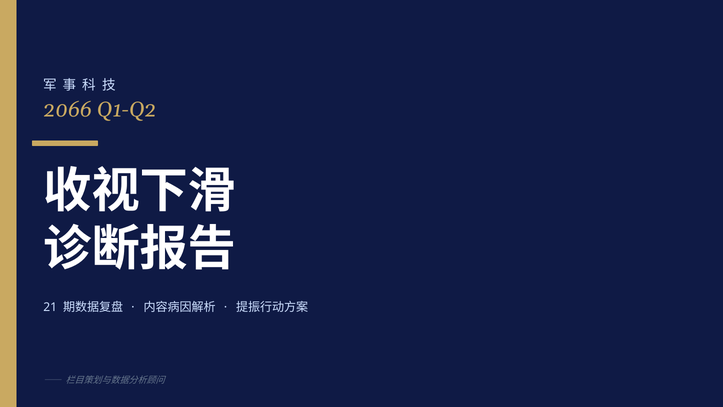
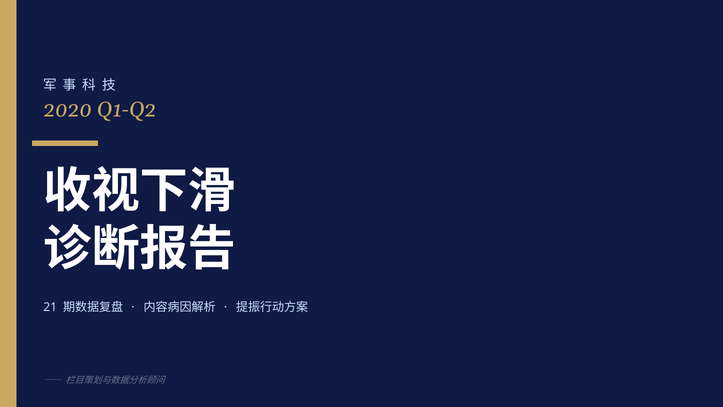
2066: 2066 -> 2020 (68, 110)
